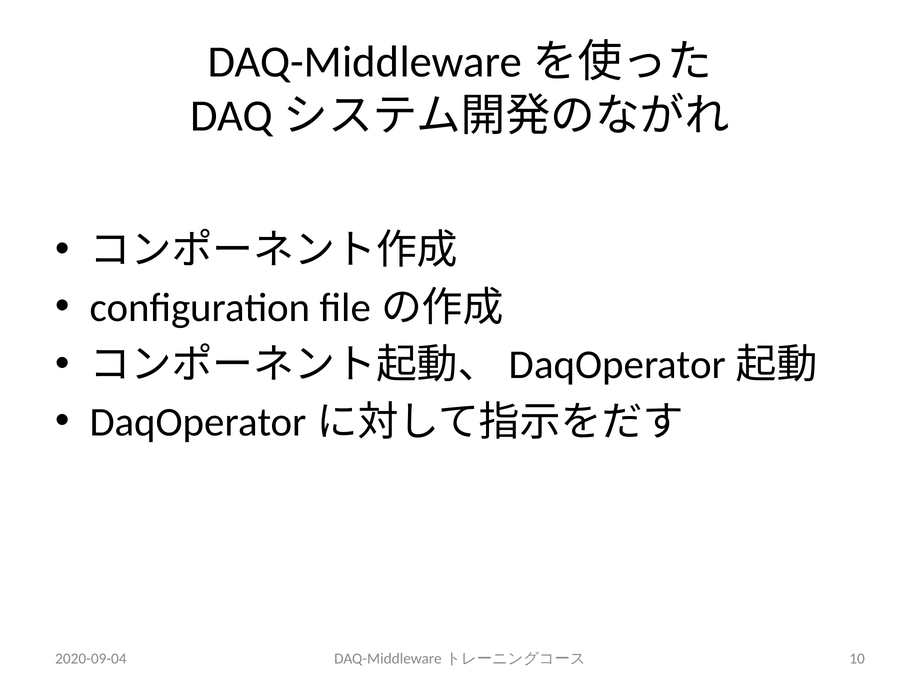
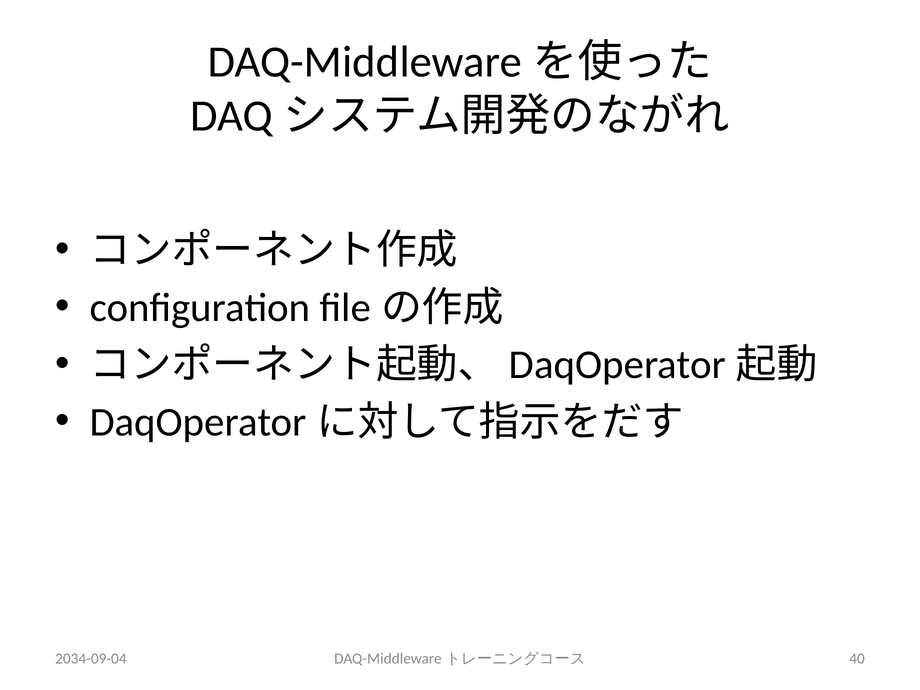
2020-09-04: 2020-09-04 -> 2034-09-04 (91, 659)
10: 10 -> 40 (857, 659)
